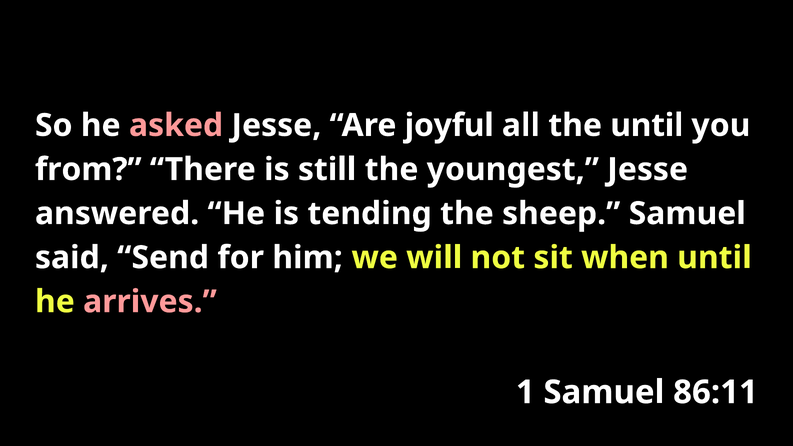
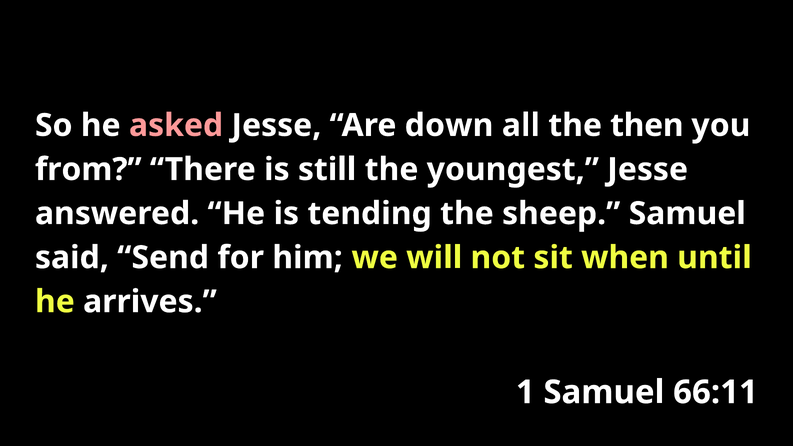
joyful: joyful -> down (449, 125)
the until: until -> then (647, 125)
arrives colour: pink -> white (150, 302)
86:11: 86:11 -> 66:11 (716, 392)
